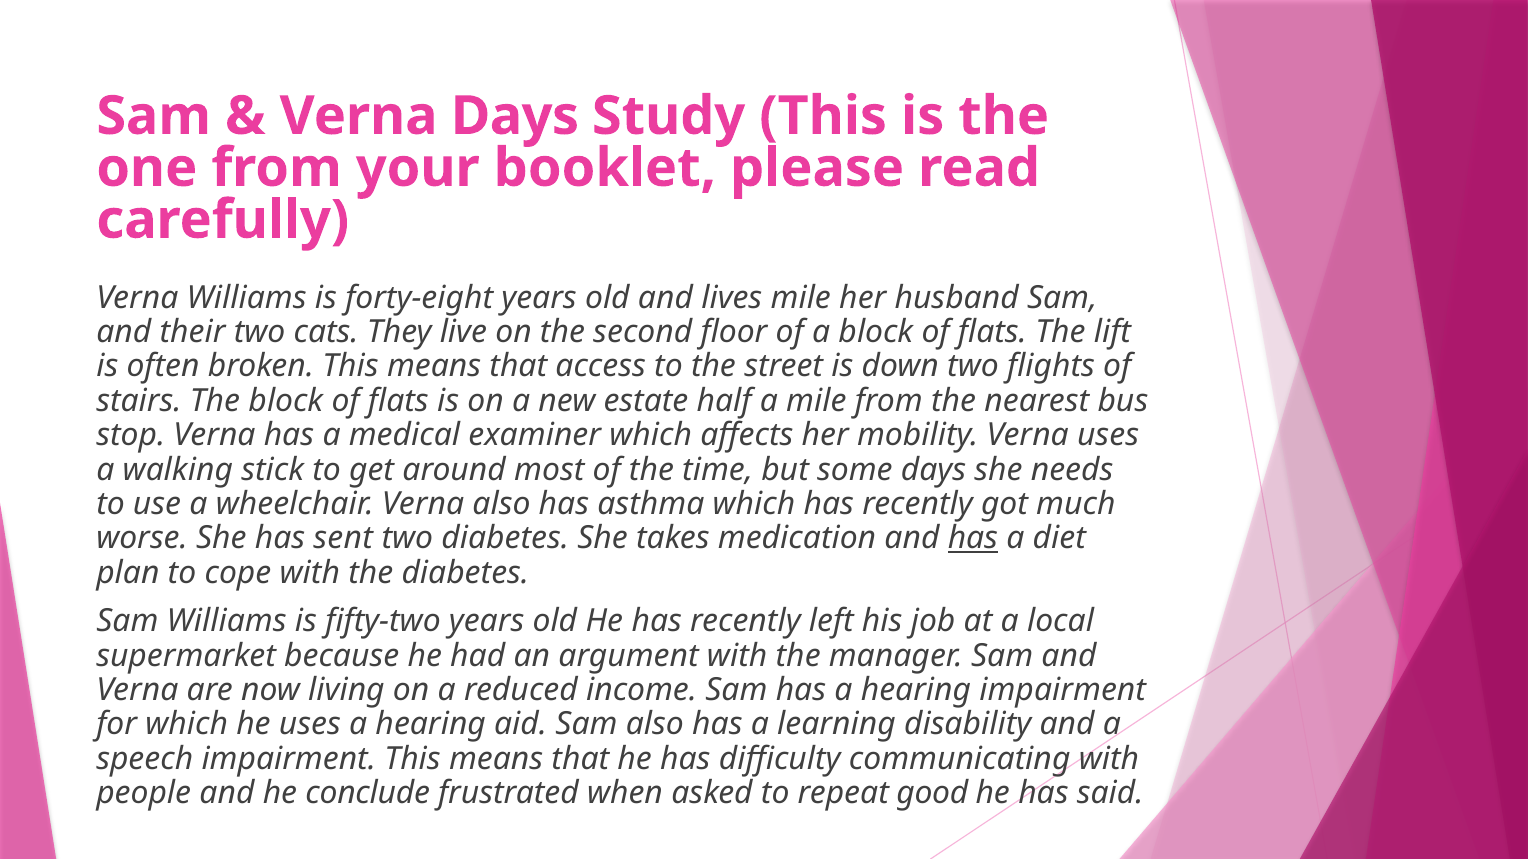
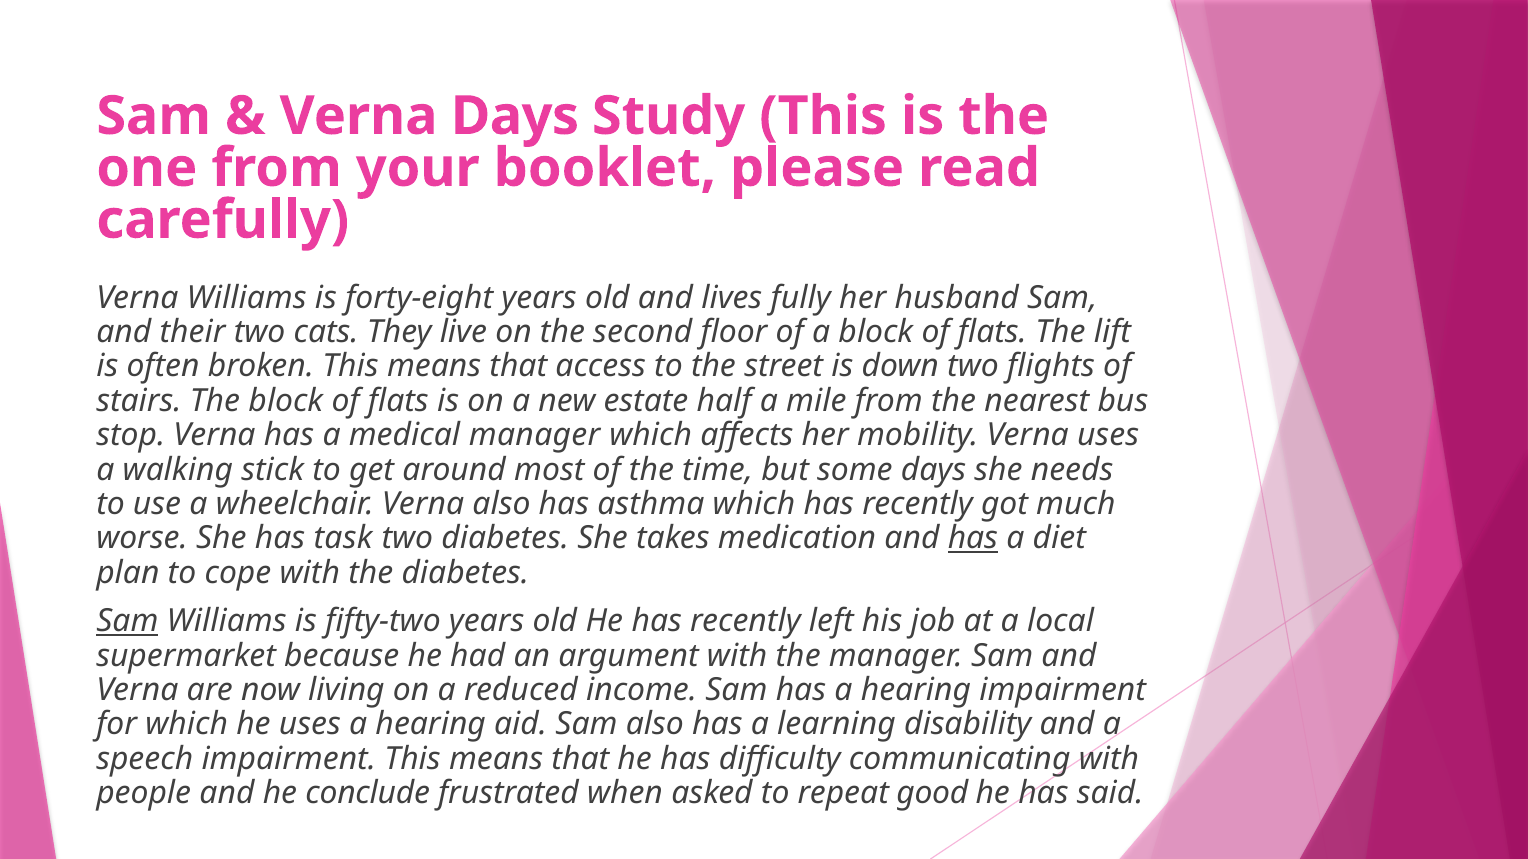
lives mile: mile -> fully (801, 298)
medical examiner: examiner -> manager (535, 435)
sent: sent -> task (343, 539)
Sam underline: none -> present (127, 622)
